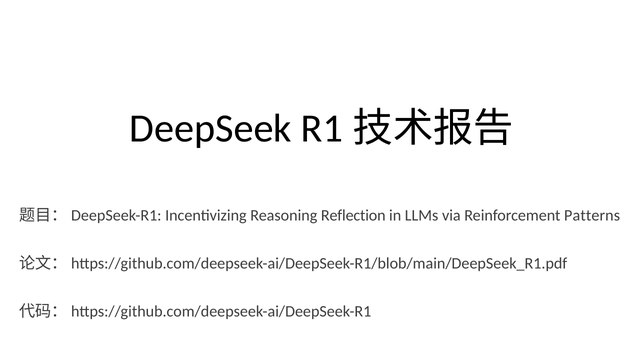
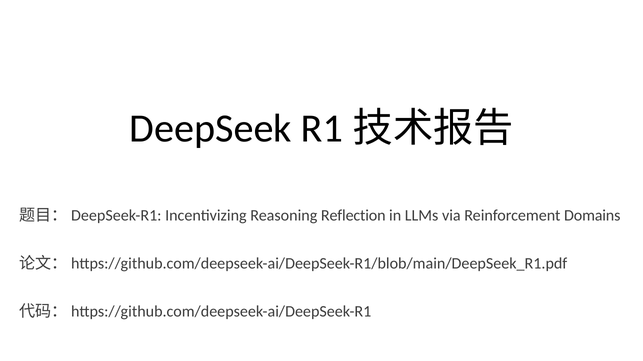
Patterns: Patterns -> Domains (592, 216)
